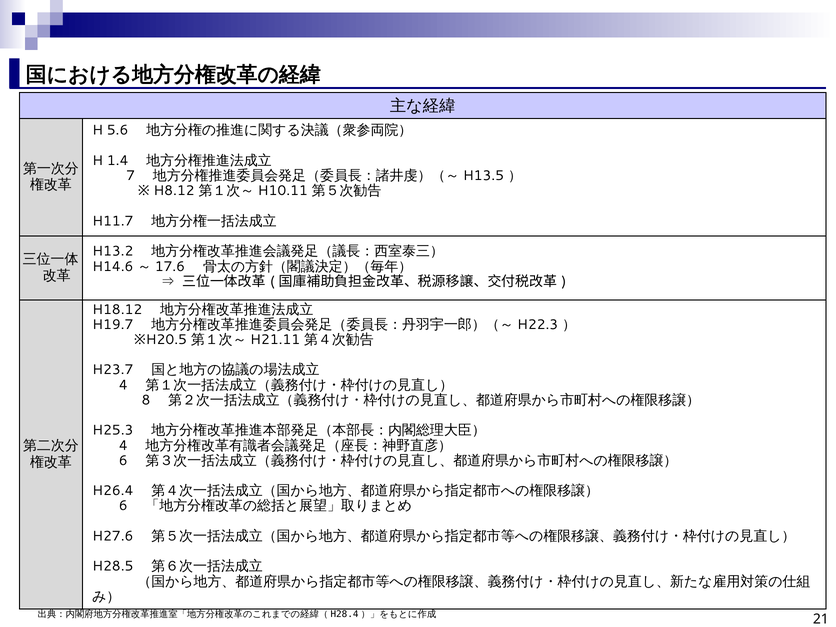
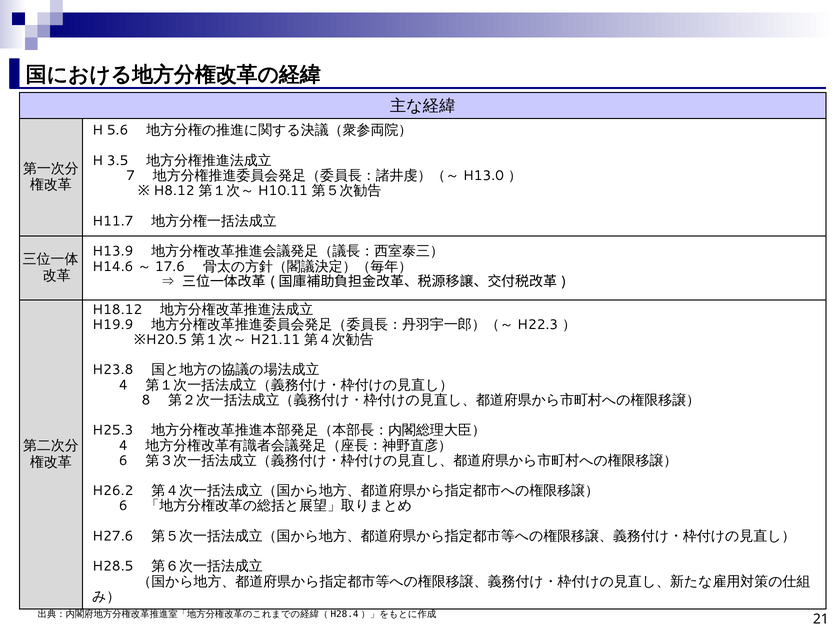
1.4: 1.4 -> 3.5 (118, 161)
H13.5: H13.5 -> H13.0 (483, 176)
H13.2: H13.2 -> H13.9 (113, 251)
H19.7: H19.7 -> H19.9 (113, 325)
H23.7: H23.7 -> H23.8 (113, 370)
H26.4: H26.4 -> H26.2 (113, 491)
